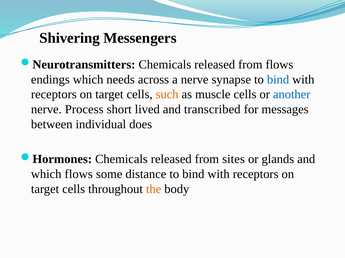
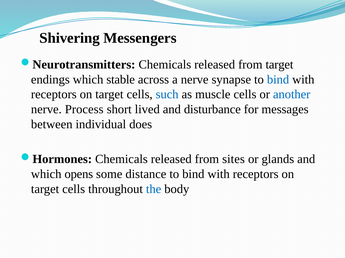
from flows: flows -> target (279, 65)
needs: needs -> stable (121, 80)
such colour: orange -> blue (167, 95)
transcribed: transcribed -> disturbance (212, 110)
which flows: flows -> opens (79, 175)
the colour: orange -> blue (154, 190)
